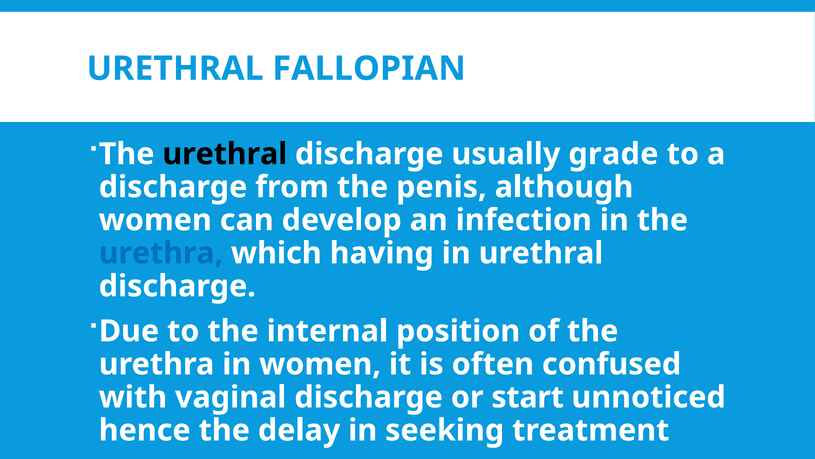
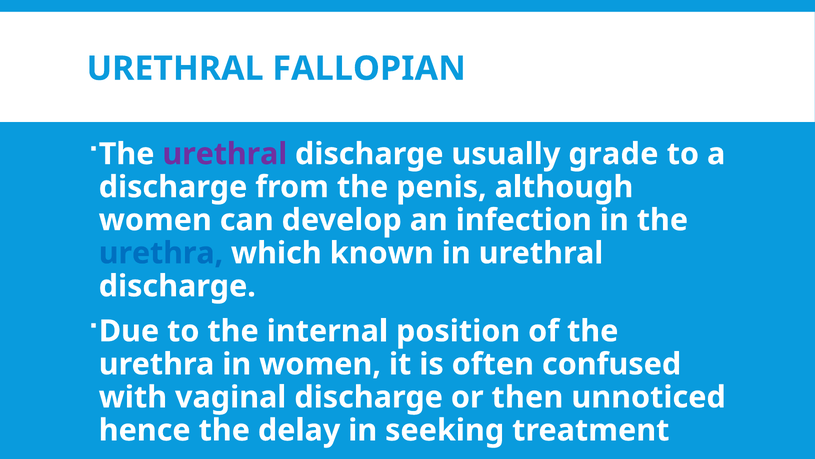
urethral colour: black -> purple (225, 154)
having: having -> known (382, 253)
start: start -> then (527, 397)
